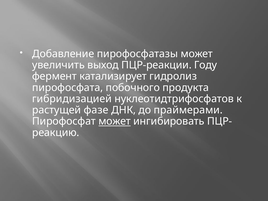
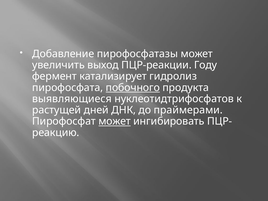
побочного underline: none -> present (133, 88)
гибридизацией: гибридизацией -> выявляющиеся (72, 99)
фазе: фазе -> дней (96, 110)
